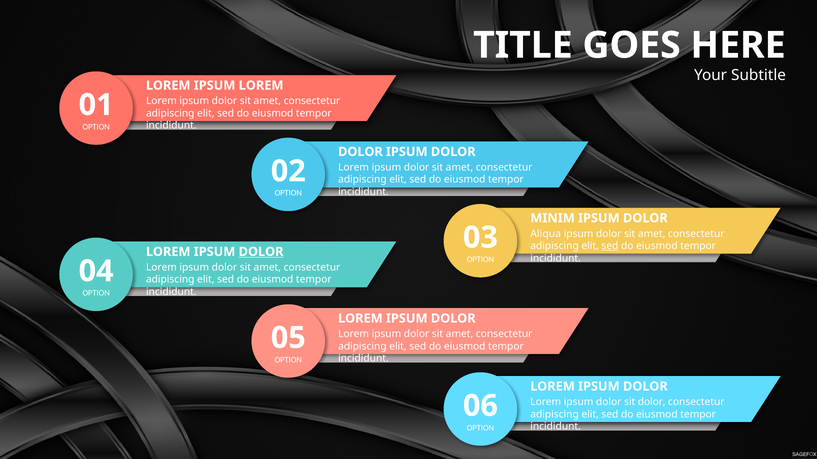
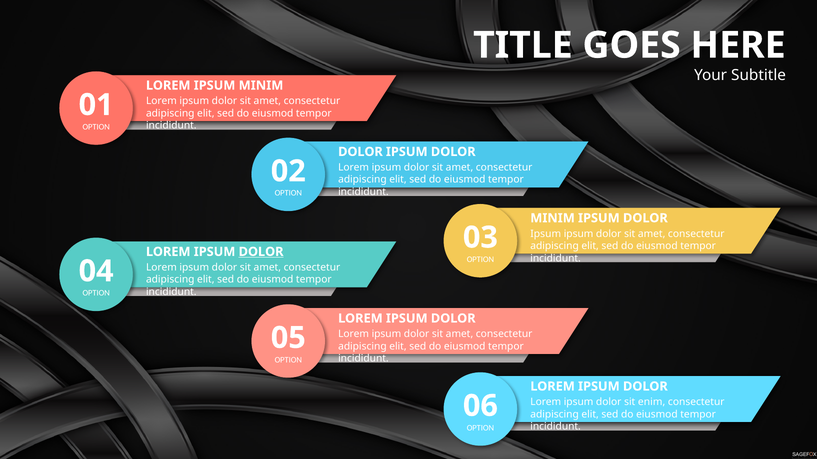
IPSUM LOREM: LOREM -> MINIM (261, 86)
Aliqua: Aliqua -> Ipsum (546, 234)
sed underline: present -> none (610, 246)
sit dolor: dolor -> enim (652, 402)
